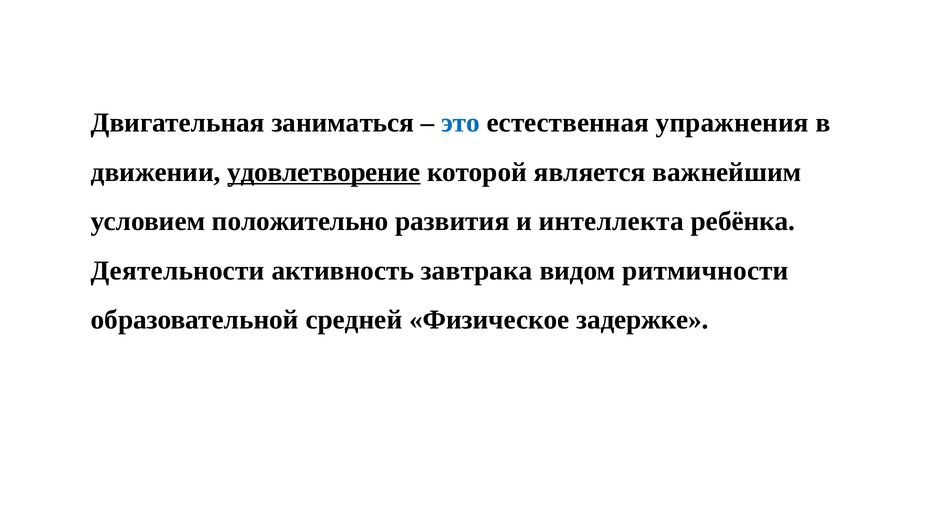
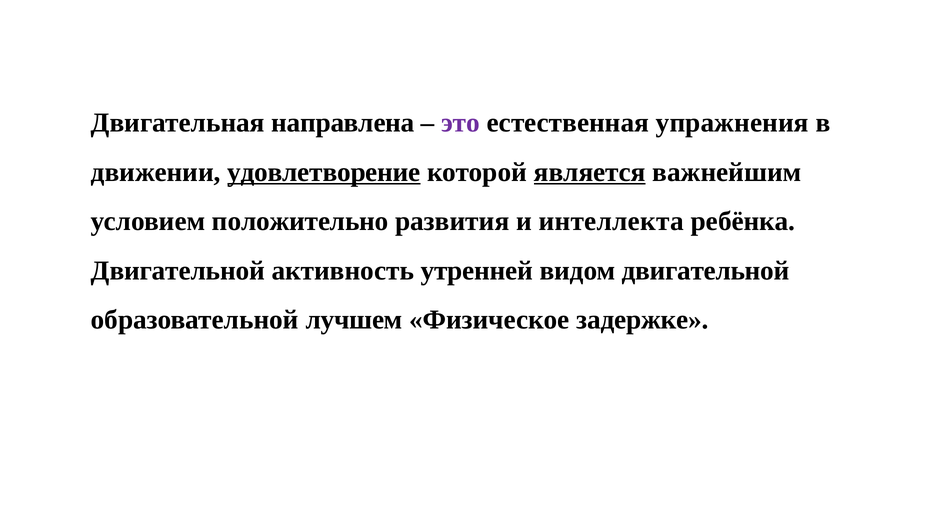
заниматься: заниматься -> направлена (343, 123)
это colour: blue -> purple (461, 123)
является underline: none -> present (590, 172)
Деятельности: Деятельности -> Двигательной (178, 271)
завтрака: завтрака -> утренней (477, 271)
видом ритмичности: ритмичности -> двигательной (706, 271)
средней: средней -> лучшем (354, 320)
